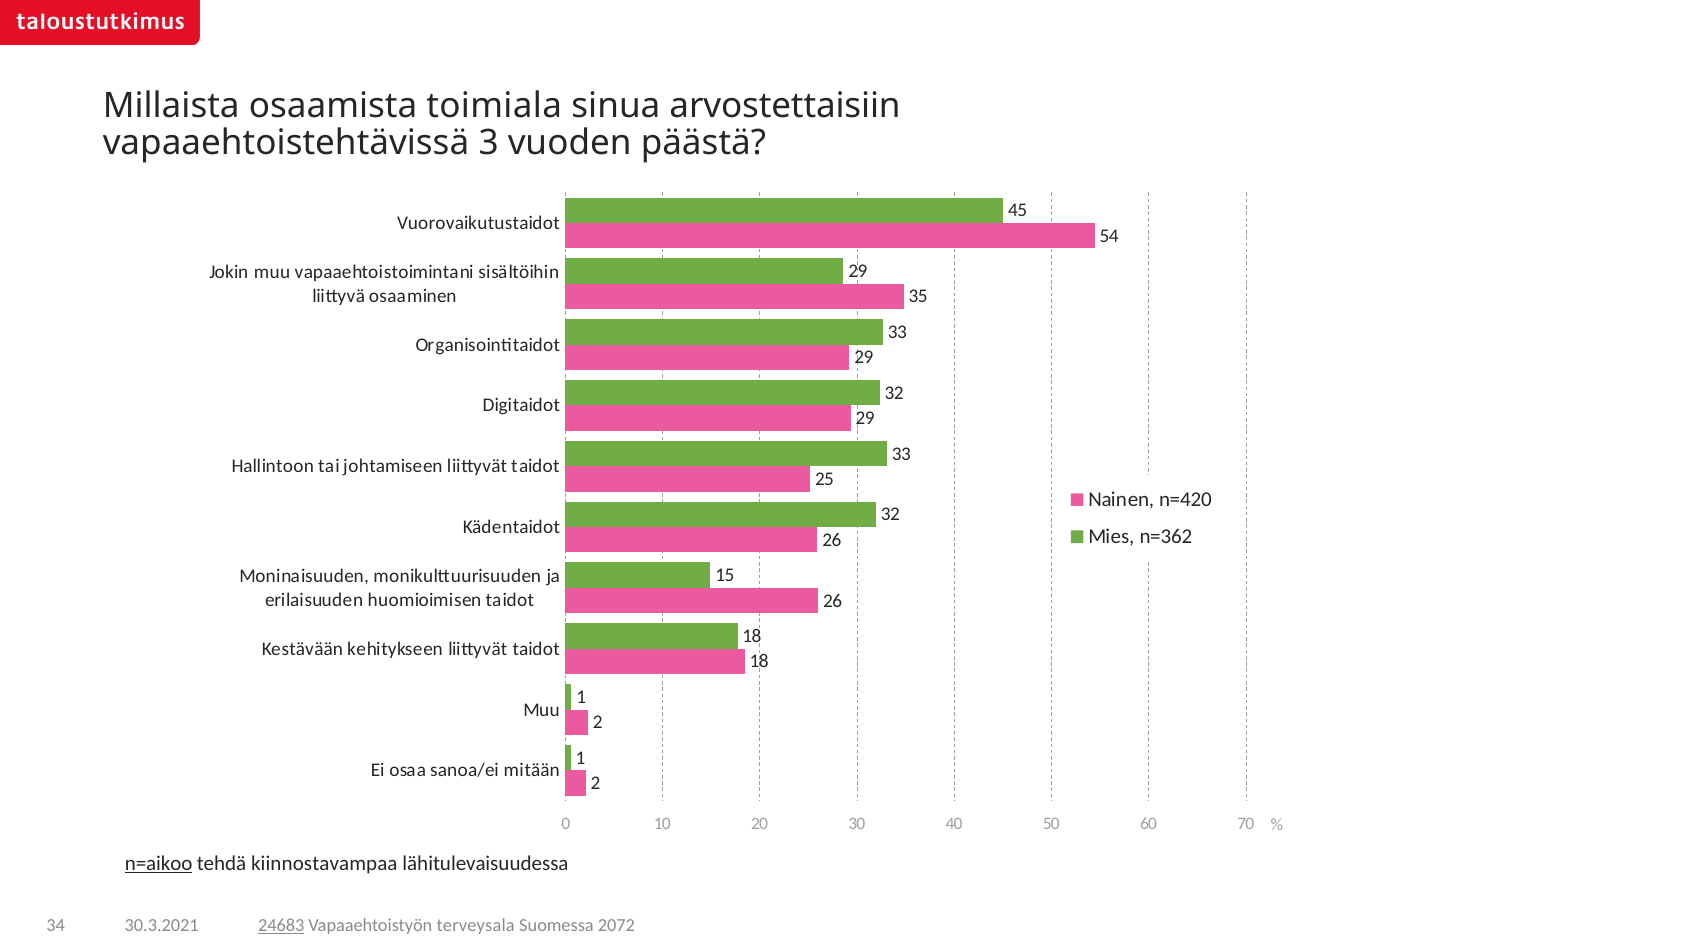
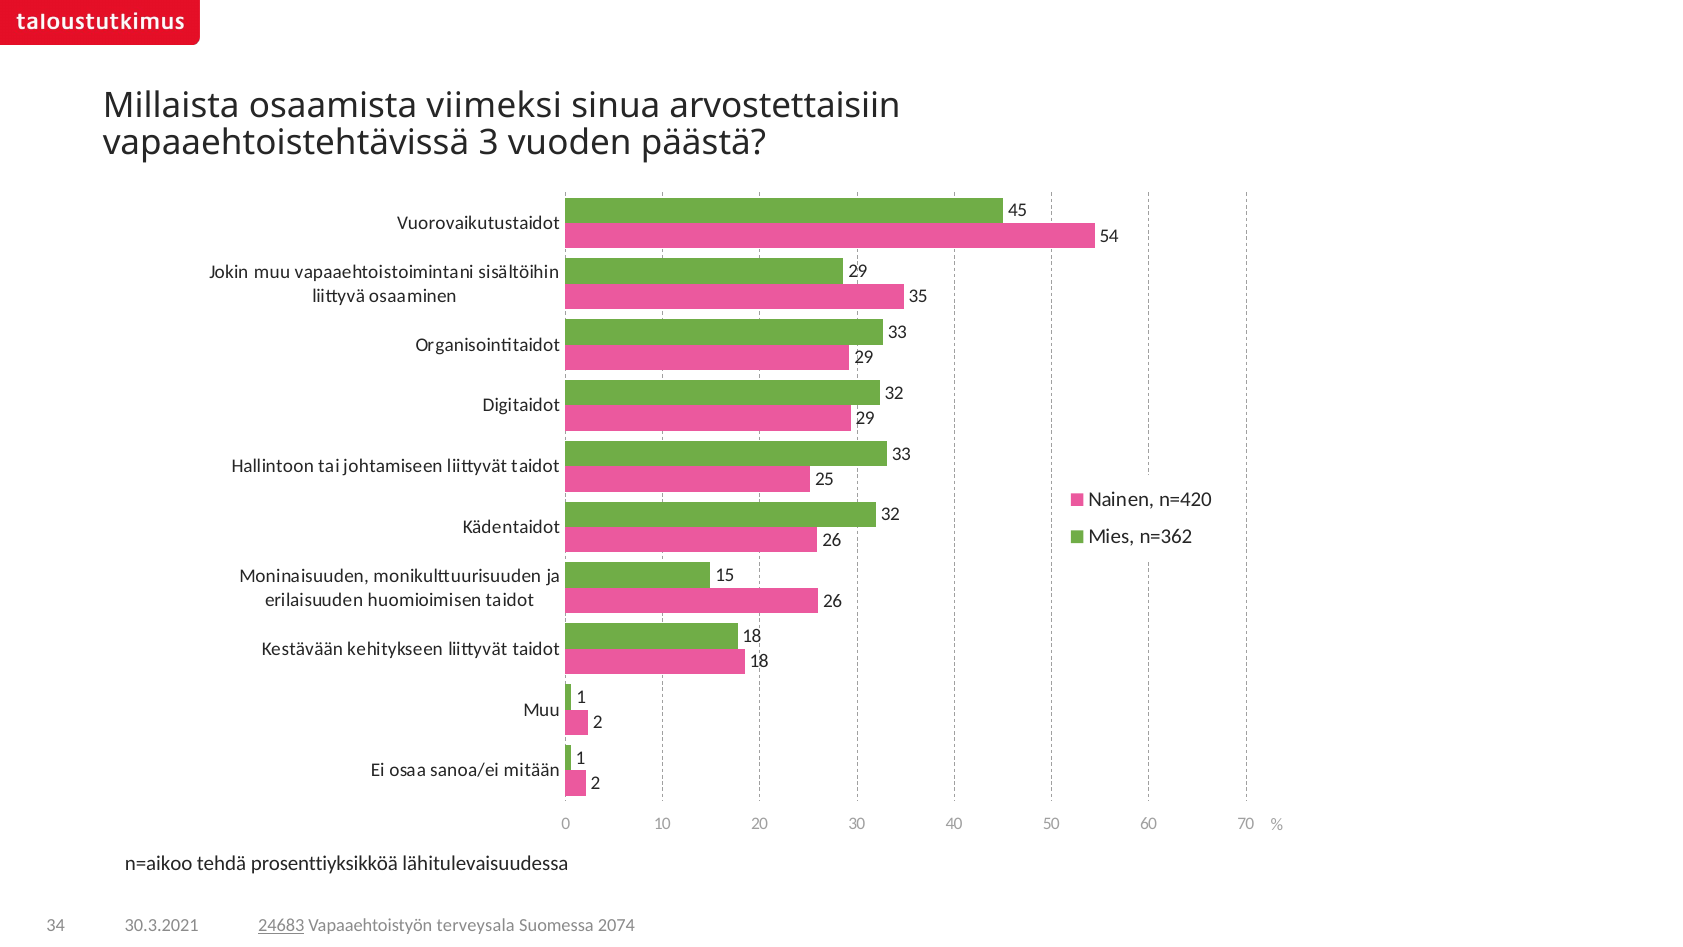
toimiala: toimiala -> viimeksi (494, 105)
n=aikoo underline: present -> none (159, 863)
kiinnostavampaa: kiinnostavampaa -> prosenttiyksikköä (324, 863)
2072: 2072 -> 2074 (616, 925)
